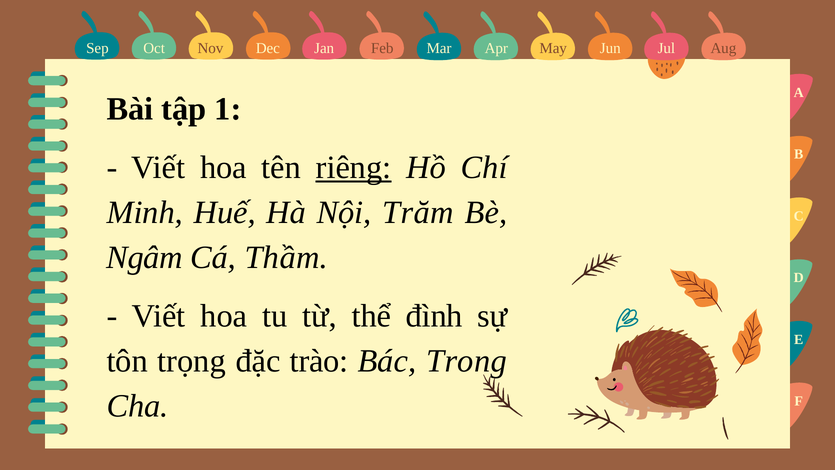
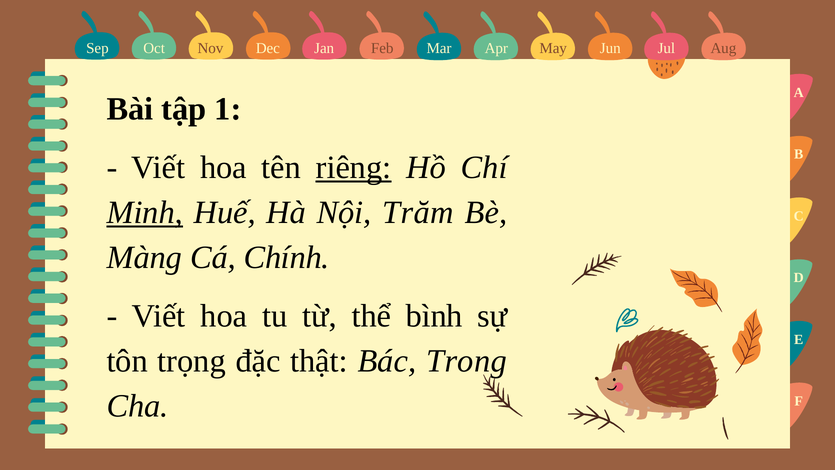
Minh underline: none -> present (145, 212)
Ngâm: Ngâm -> Màng (144, 257)
Thầm: Thầm -> Chính (287, 257)
đình: đình -> bình (434, 316)
trào: trào -> thật (319, 361)
